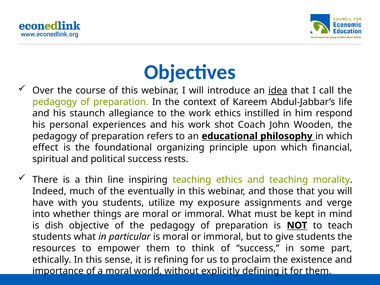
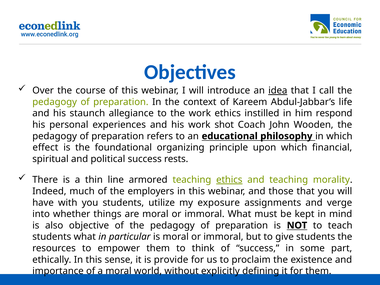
inspiring: inspiring -> armored (148, 180)
ethics underline: none -> present (229, 180)
eventually: eventually -> employers (151, 191)
dish: dish -> also (54, 225)
refining: refining -> provide (171, 260)
